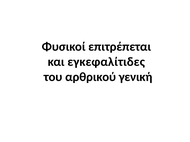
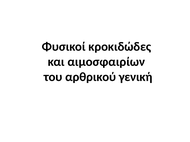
επιτρέπεται: επιτρέπεται -> κροκιδώδες (120, 47)
εγκεφαλίτιδες: εγκεφαλίτιδες -> αιμοσφαιρίων (106, 62)
